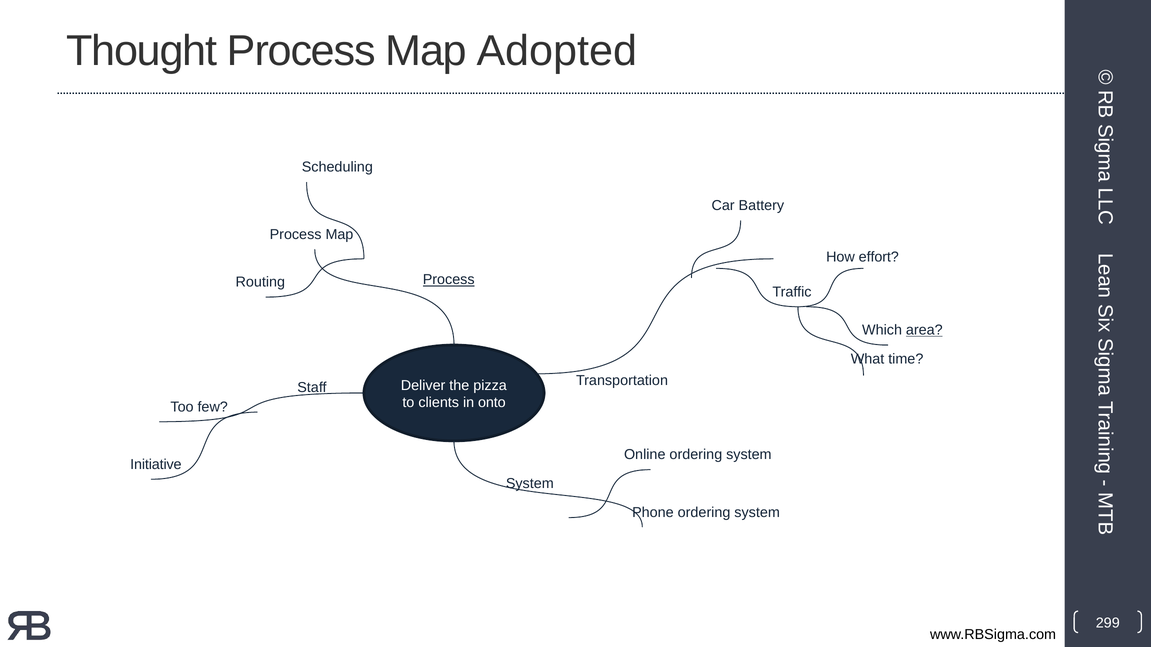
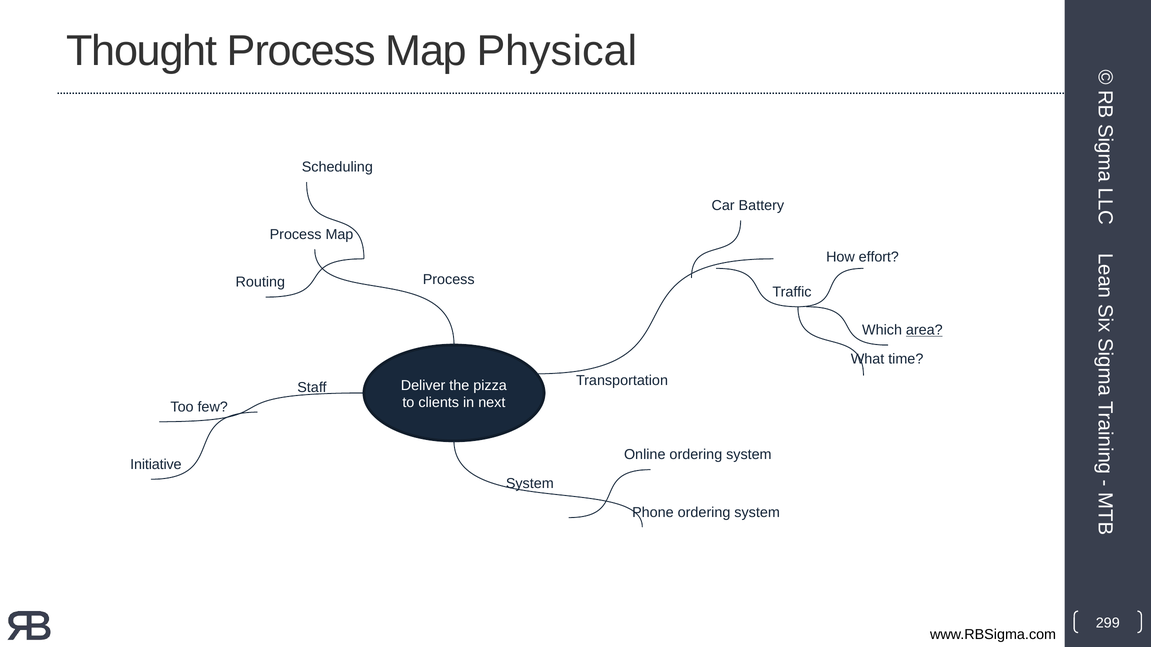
Adopted: Adopted -> Physical (557, 51)
Process underline: present -> none (449, 280)
onto: onto -> next (492, 403)
